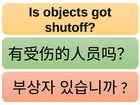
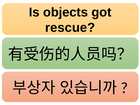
shutoff: shutoff -> rescue (70, 28)
